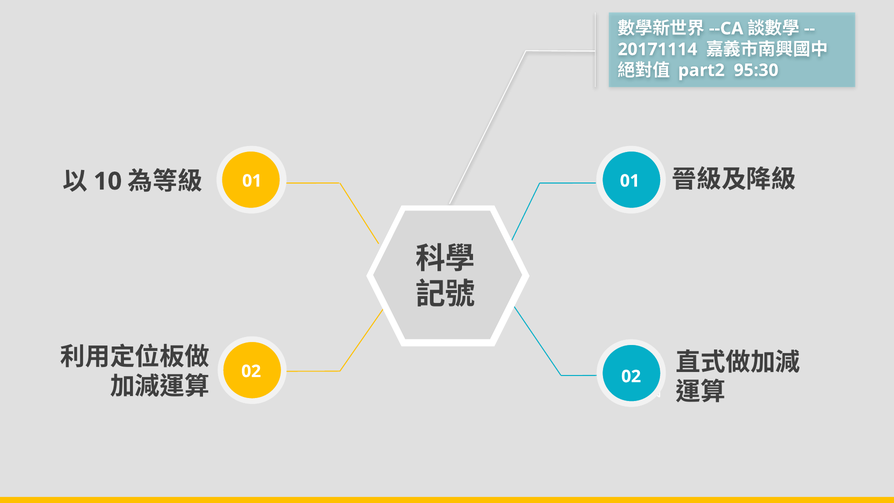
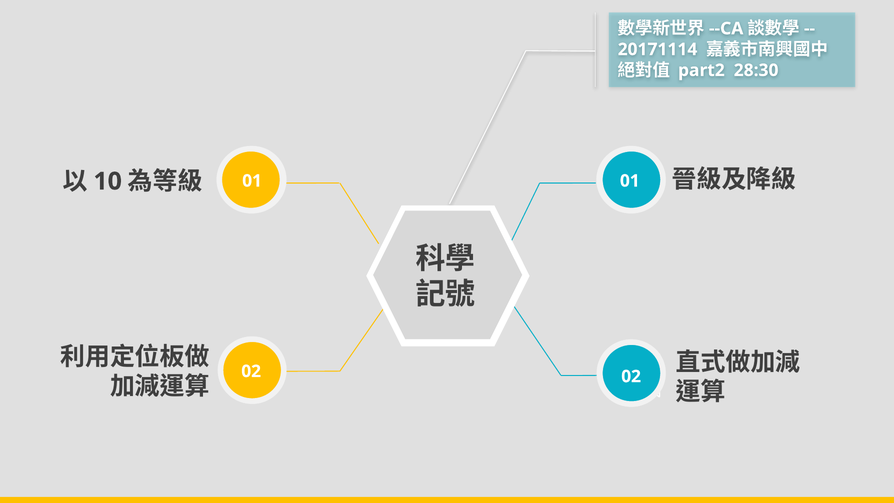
95:30: 95:30 -> 28:30 (756, 70)
